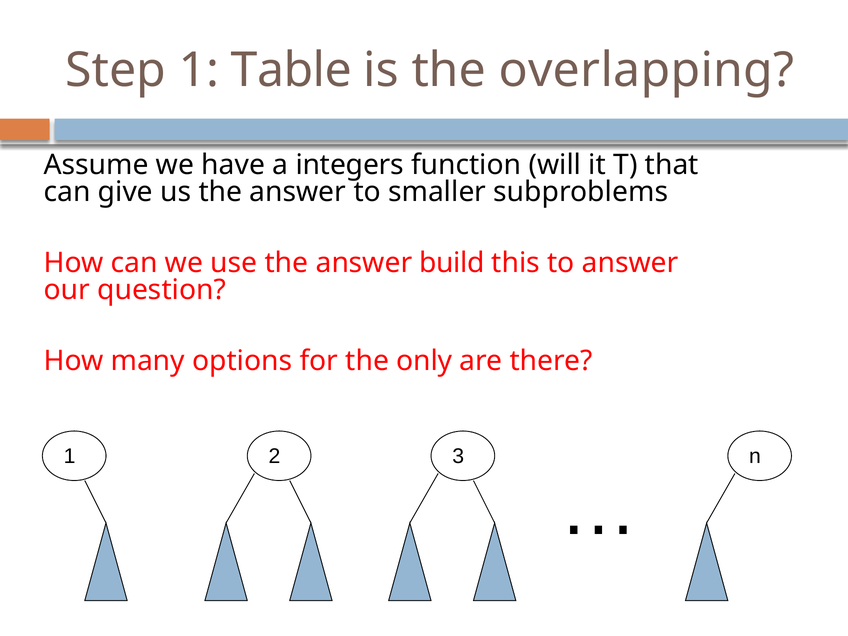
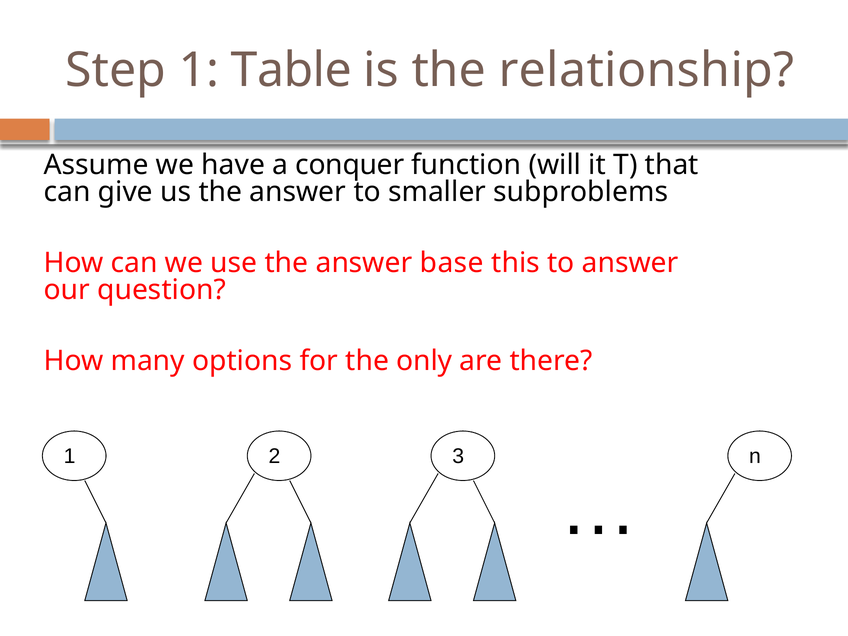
overlapping: overlapping -> relationship (646, 71)
integers: integers -> conquer (350, 165)
build: build -> base (452, 263)
